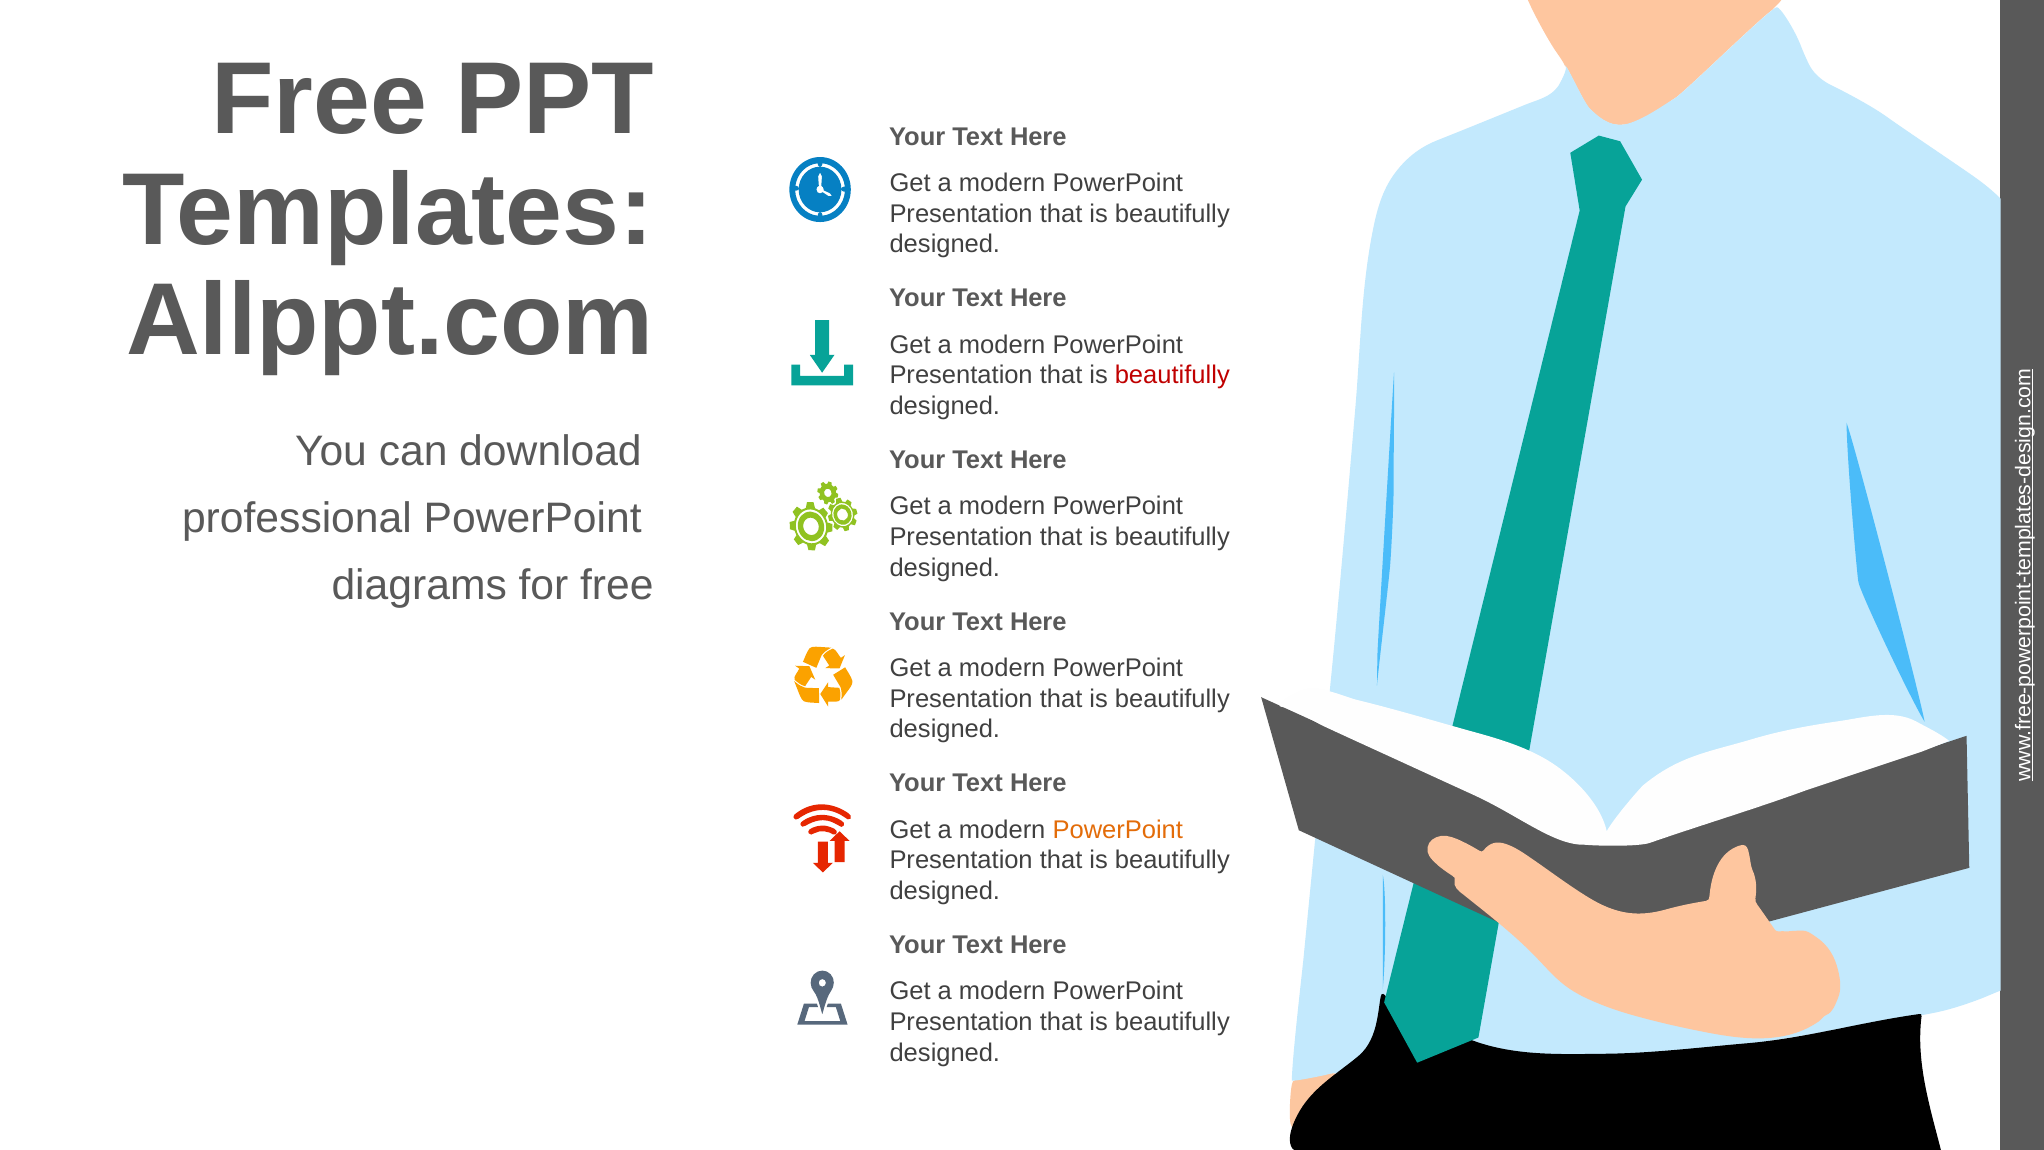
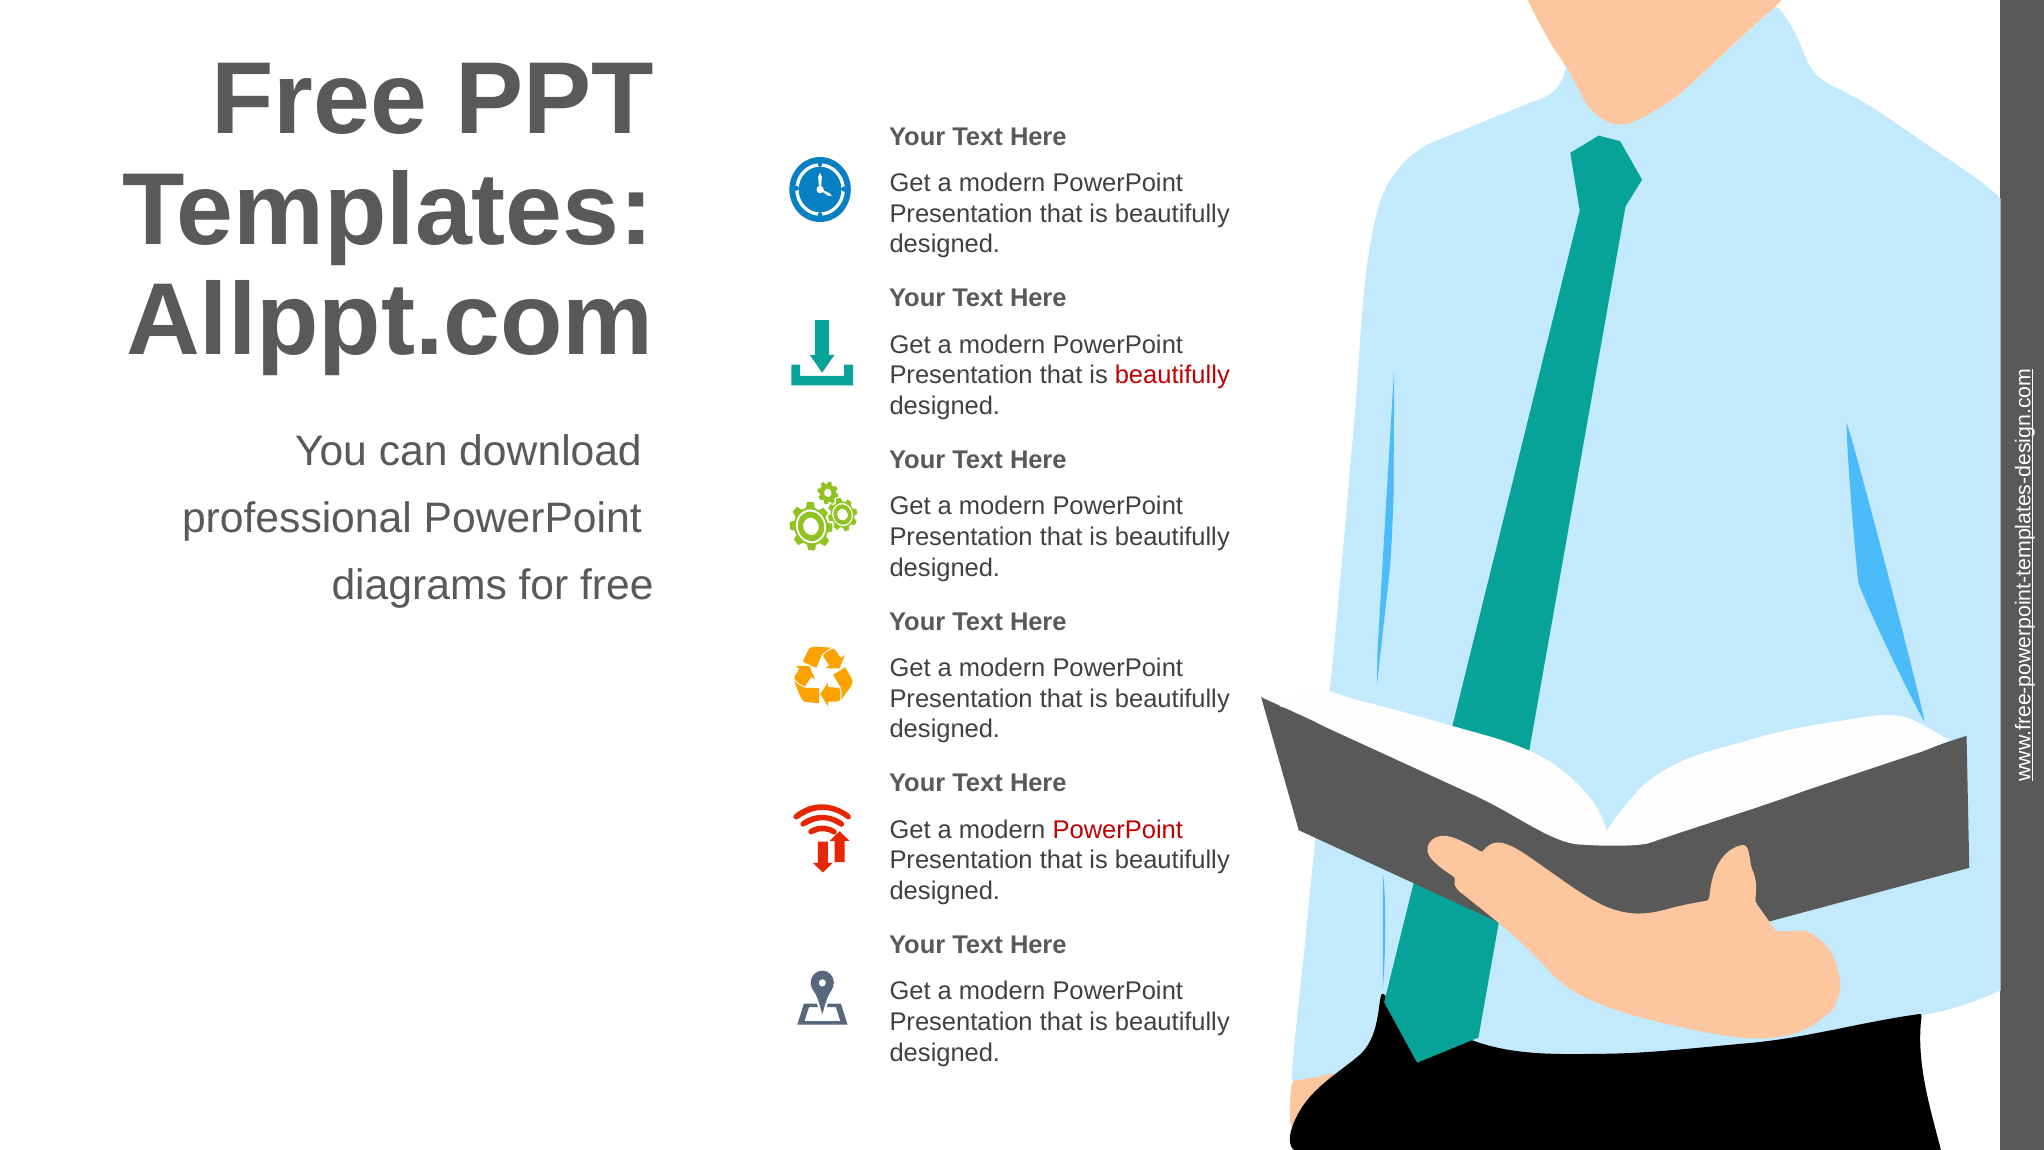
PowerPoint colour: orange -> red (1118, 830)
